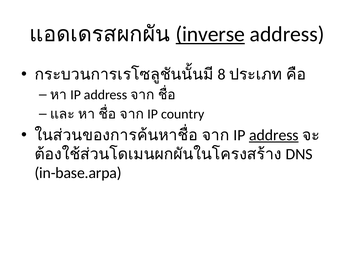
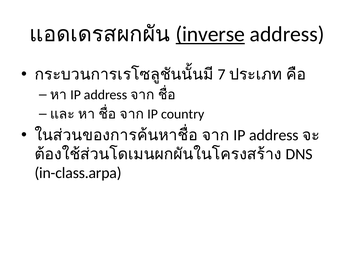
8: 8 -> 7 (222, 74)
address underline: present -> none (274, 135)
in-base.arpa: in-base.arpa -> in-class.arpa (78, 173)
